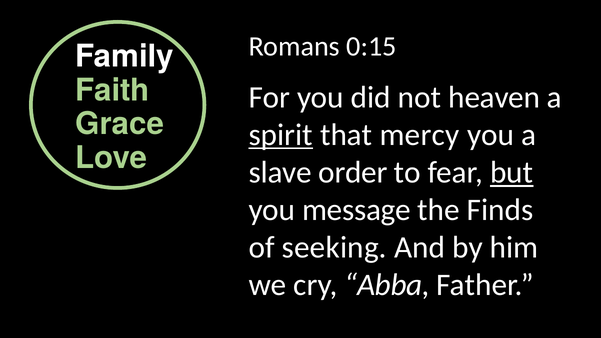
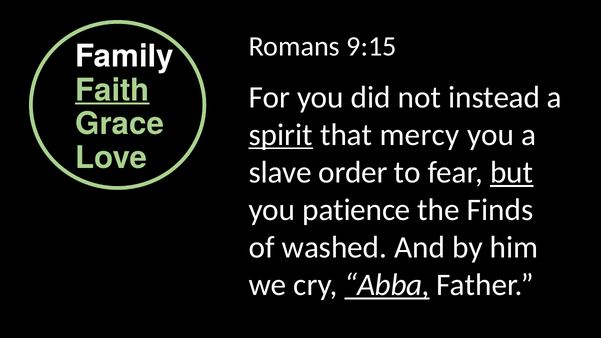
0:15: 0:15 -> 9:15 (371, 46)
Faith underline: none -> present (112, 90)
heaven: heaven -> instead (494, 97)
message: message -> patience (356, 210)
seeking: seeking -> washed (334, 248)
Abba underline: none -> present (387, 285)
